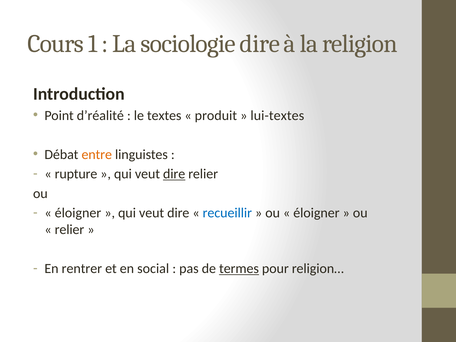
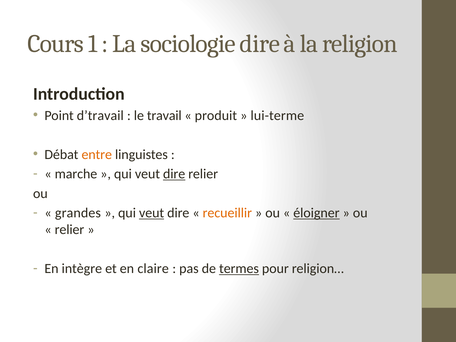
d’réalité: d’réalité -> d’travail (100, 115)
textes: textes -> travail (164, 115)
lui-textes: lui-textes -> lui-terme (277, 115)
rupture: rupture -> marche (76, 174)
éloigner: éloigner -> grandes (78, 213)
veut underline: none -> present (152, 213)
recueillir colour: blue -> orange (227, 213)
éloigner underline: none -> present (316, 213)
rentrer: rentrer -> intègre (82, 269)
social: social -> claire (153, 269)
